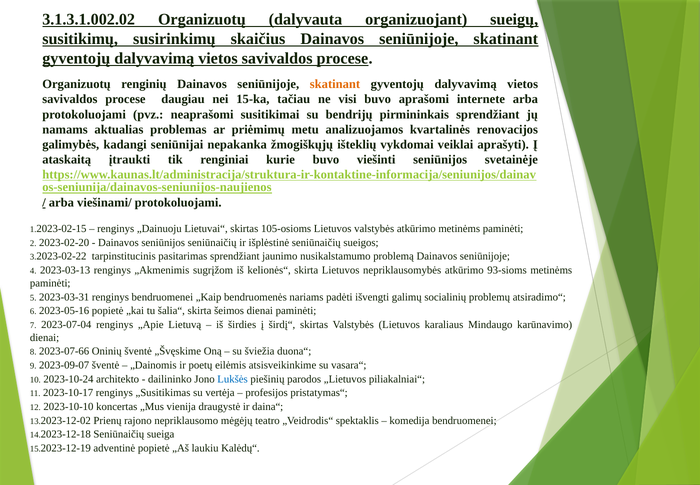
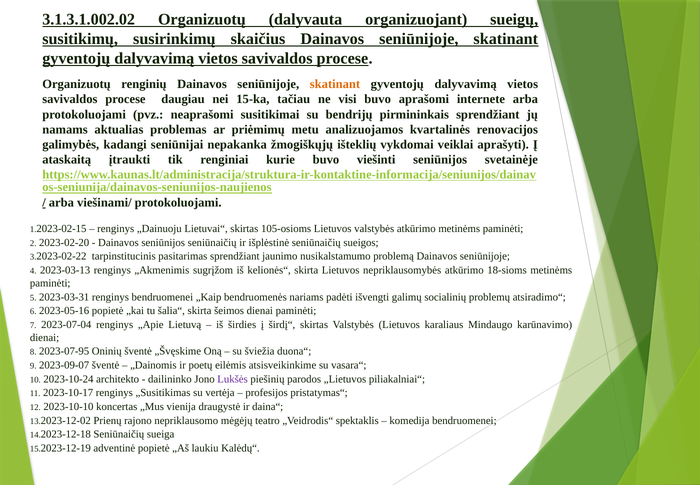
93-sioms: 93-sioms -> 18-sioms (507, 270)
2023-07-66: 2023-07-66 -> 2023-07-95 (64, 351)
Lukšės colour: blue -> purple (233, 379)
